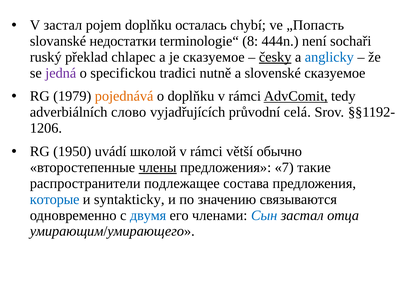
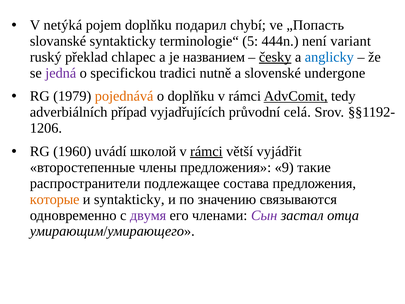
V застал: застал -> netýká (63, 25)
осталась: осталась -> подарил (201, 25)
slovanské недостатки: недостатки -> syntakticky (123, 41)
8: 8 -> 5 (250, 41)
sochaři: sochaři -> variant (351, 41)
je сказуемое: сказуемое -> названием (214, 57)
slovenské сказуемое: сказуемое -> undergone (335, 73)
слово: слово -> případ (129, 112)
1950: 1950 -> 1960 (72, 151)
rámci underline: none -> present (206, 151)
обычно: обычно -> vyjádřit (279, 151)
члены underline: present -> none (158, 167)
7: 7 -> 9 (284, 167)
которые colour: blue -> orange (55, 199)
двумя colour: blue -> purple (148, 215)
Сын colour: blue -> purple (264, 215)
